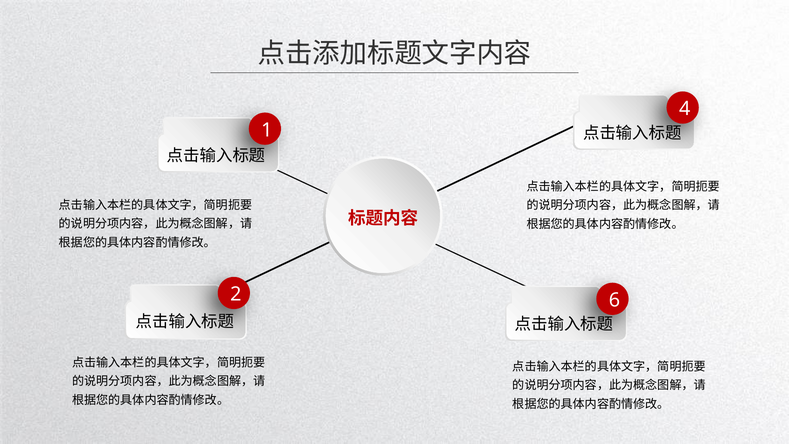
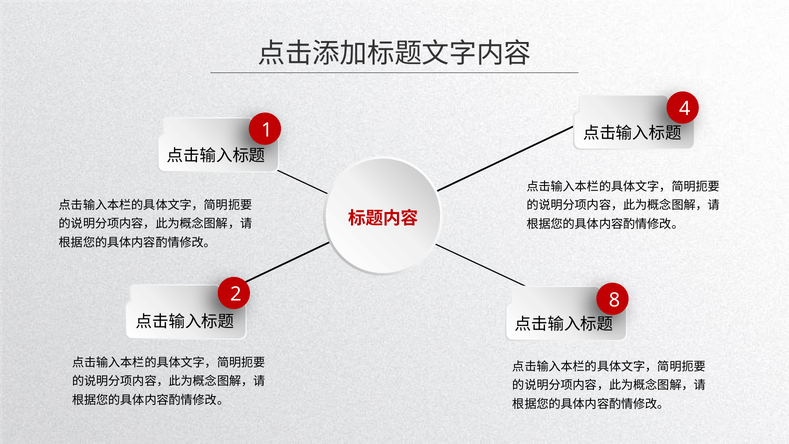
6: 6 -> 8 (614, 300)
